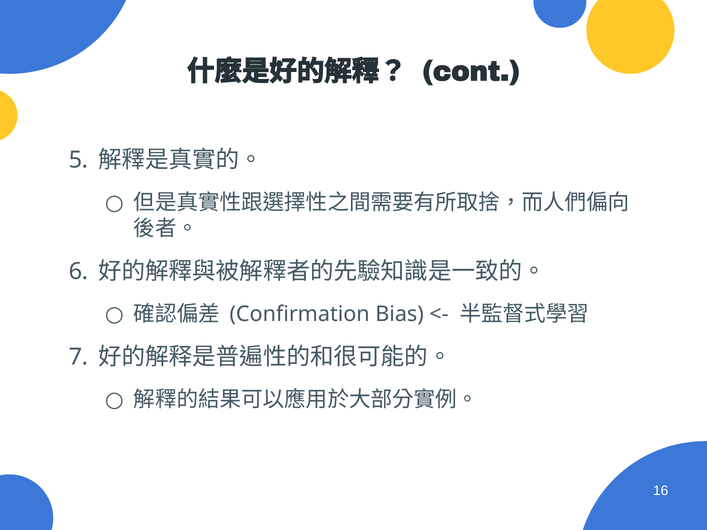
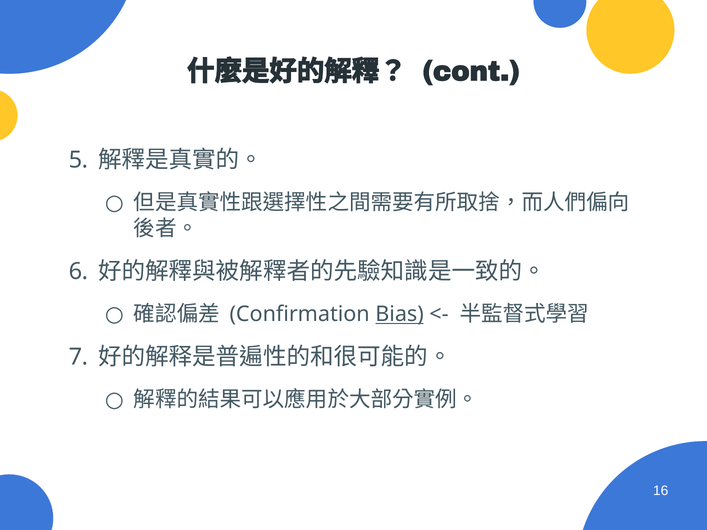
Bias underline: none -> present (400, 314)
